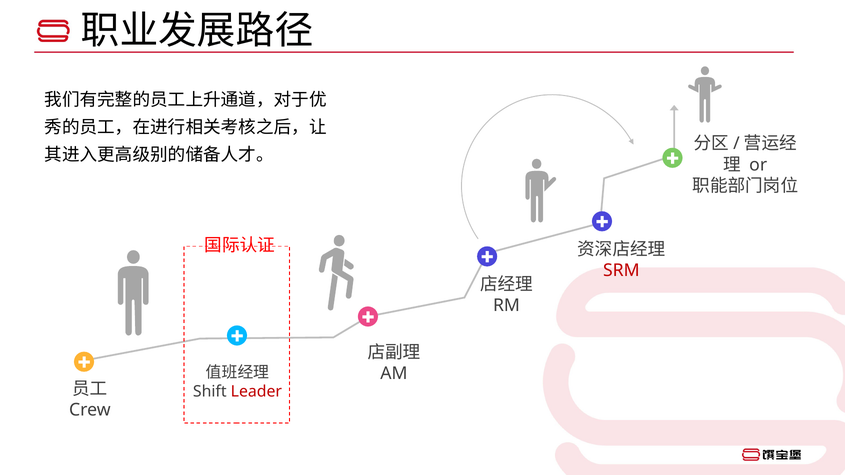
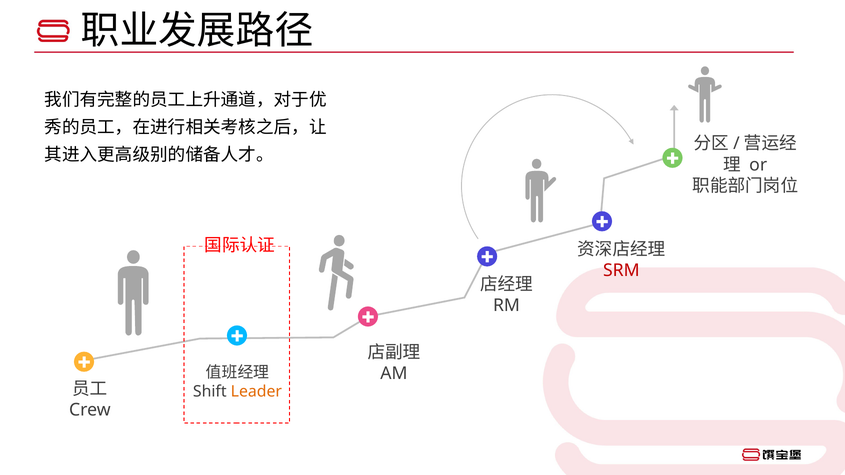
Leader colour: red -> orange (256, 392)
